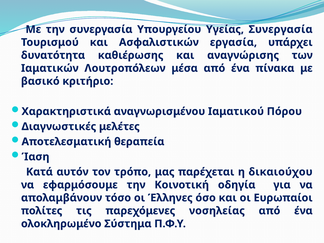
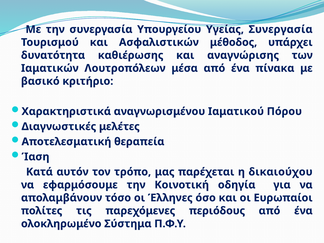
εργασία: εργασία -> μέθοδος (234, 42)
νοσηλείας: νοσηλείας -> περιόδους (217, 211)
